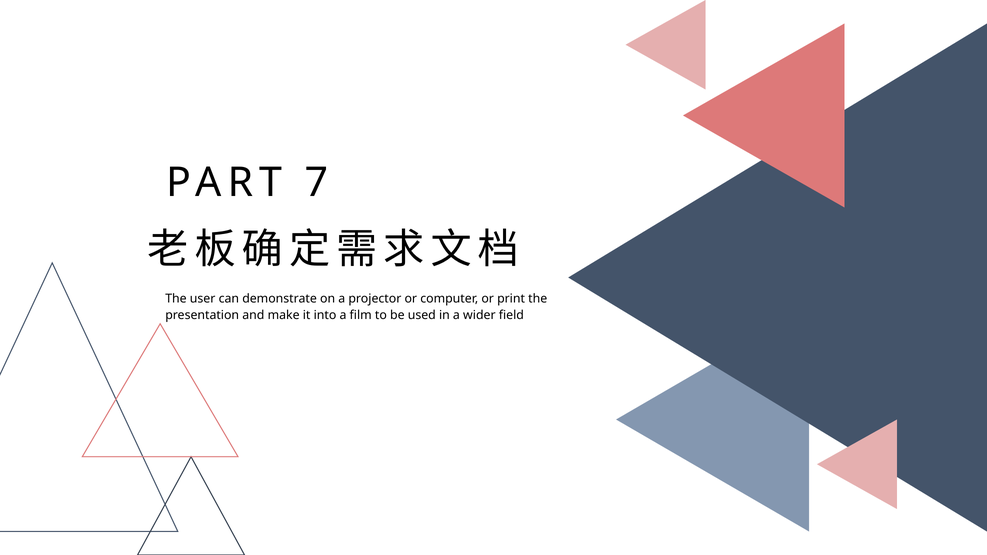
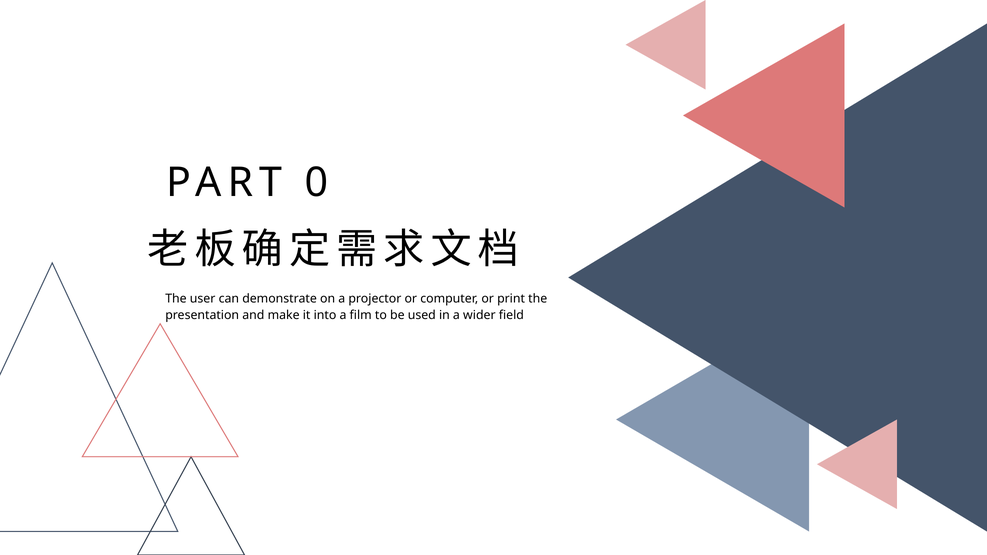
7: 7 -> 0 (317, 183)
